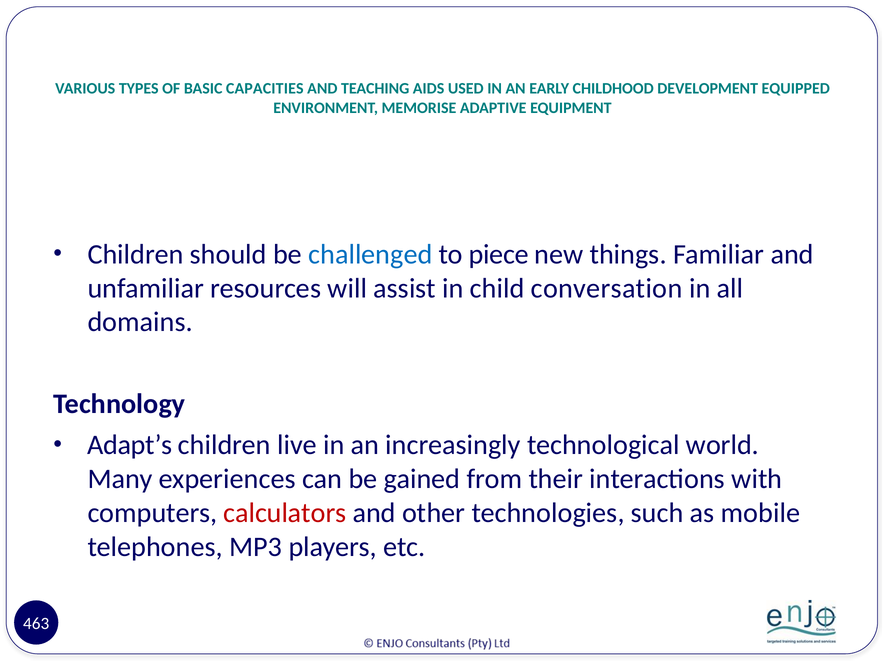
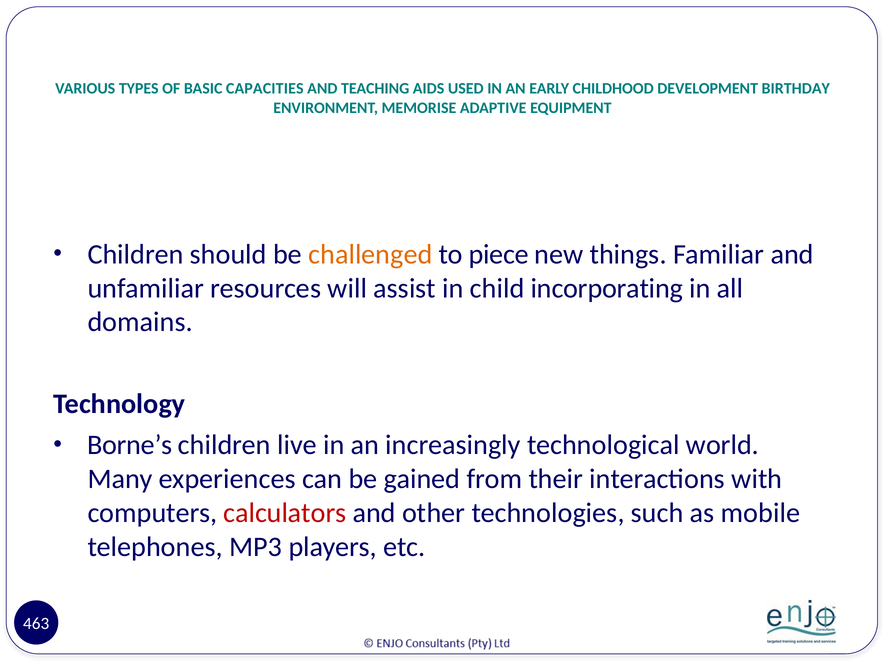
EQUIPPED: EQUIPPED -> BIRTHDAY (796, 89)
challenged colour: blue -> orange (370, 254)
conversation: conversation -> incorporating (607, 288)
Adapt’s: Adapt’s -> Borne’s (130, 445)
